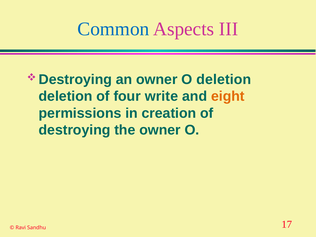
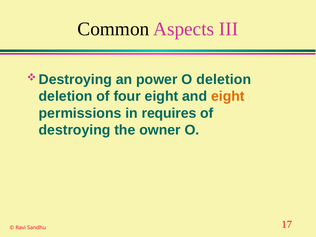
Common colour: blue -> black (113, 29)
an owner: owner -> power (157, 79)
four write: write -> eight (162, 96)
creation: creation -> requires (169, 113)
